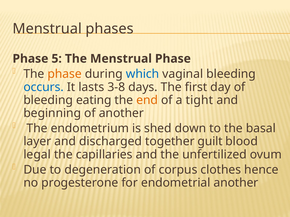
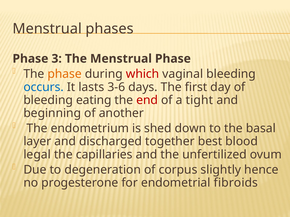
5: 5 -> 3 (57, 59)
which colour: blue -> red (143, 74)
3-8: 3-8 -> 3-6 (116, 87)
end colour: orange -> red (147, 100)
guilt: guilt -> best (210, 142)
clothes: clothes -> slightly (221, 170)
endometrial another: another -> fibroids (236, 183)
